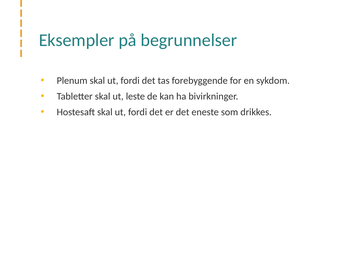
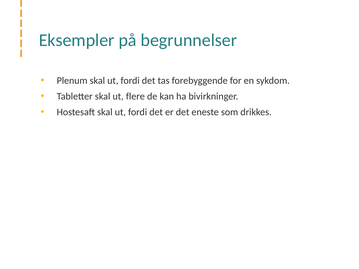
leste: leste -> flere (135, 96)
